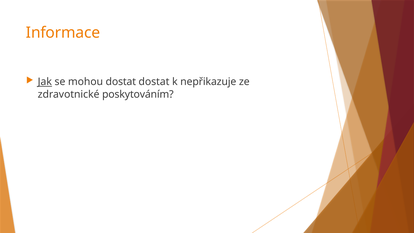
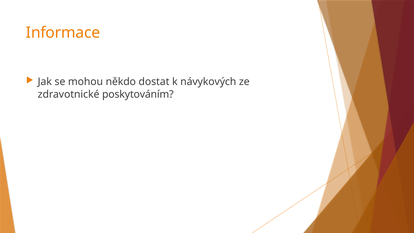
Jak underline: present -> none (45, 82)
mohou dostat: dostat -> někdo (121, 82)
nepřikazuje: nepřikazuje -> návykových (208, 82)
